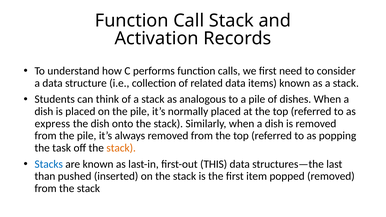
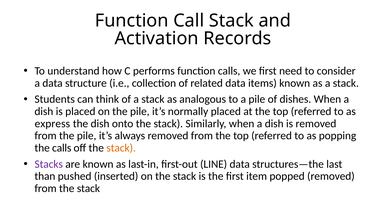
the task: task -> calls (62, 148)
Stacks colour: blue -> purple (49, 164)
THIS: THIS -> LINE (214, 164)
